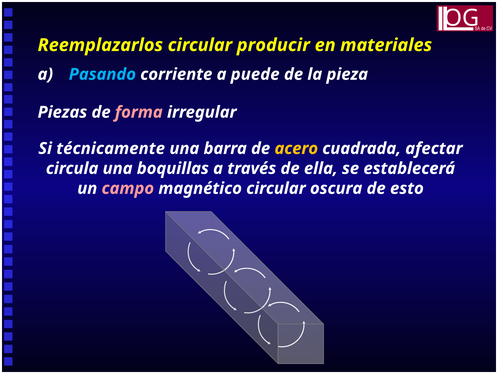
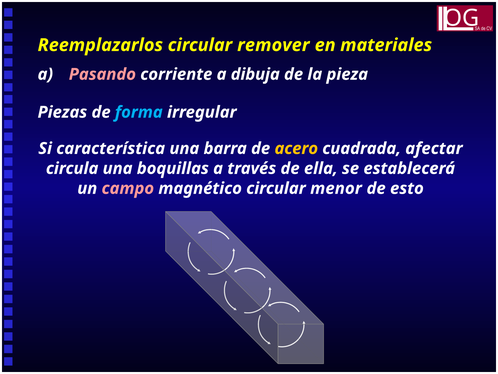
producir: producir -> remover (273, 45)
Pasando colour: light blue -> pink (102, 74)
puede: puede -> dibuja (255, 74)
forma colour: pink -> light blue (139, 112)
técnicamente: técnicamente -> característica (111, 148)
oscura: oscura -> menor (336, 188)
